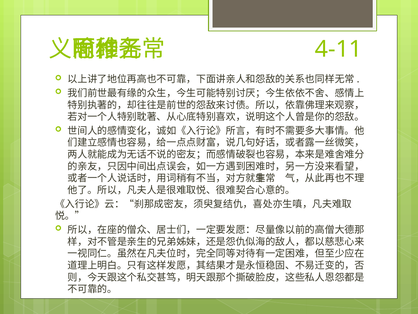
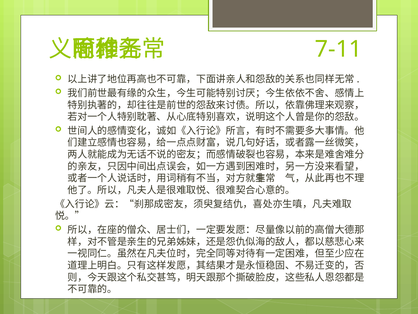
4-11: 4-11 -> 7-11 (339, 49)
